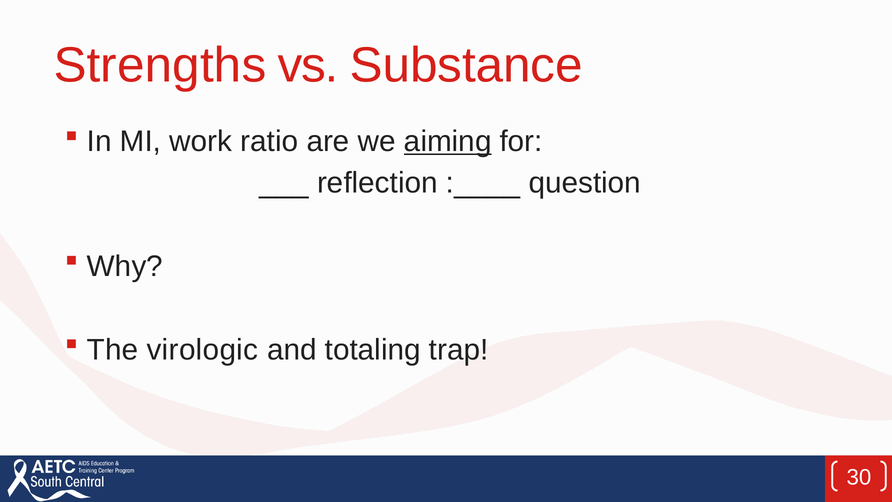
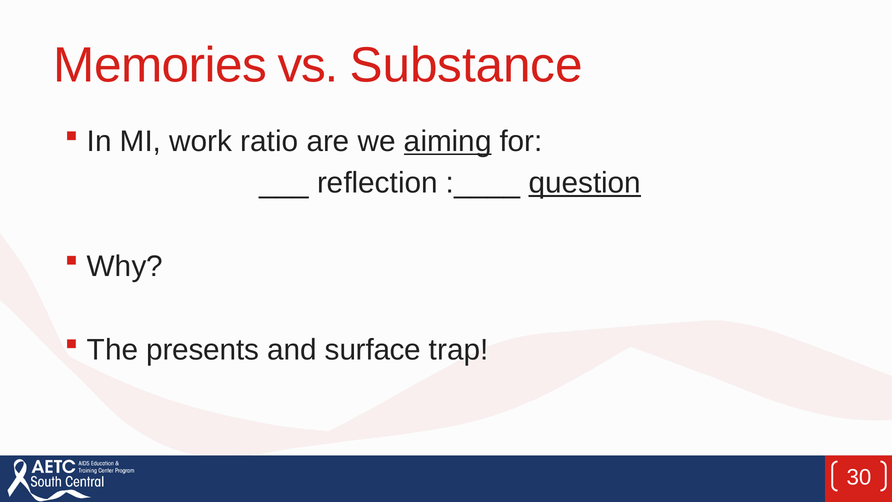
Strengths: Strengths -> Memories (160, 65)
question underline: none -> present (585, 183)
virologic: virologic -> presents (203, 350)
totaling: totaling -> surface (373, 350)
